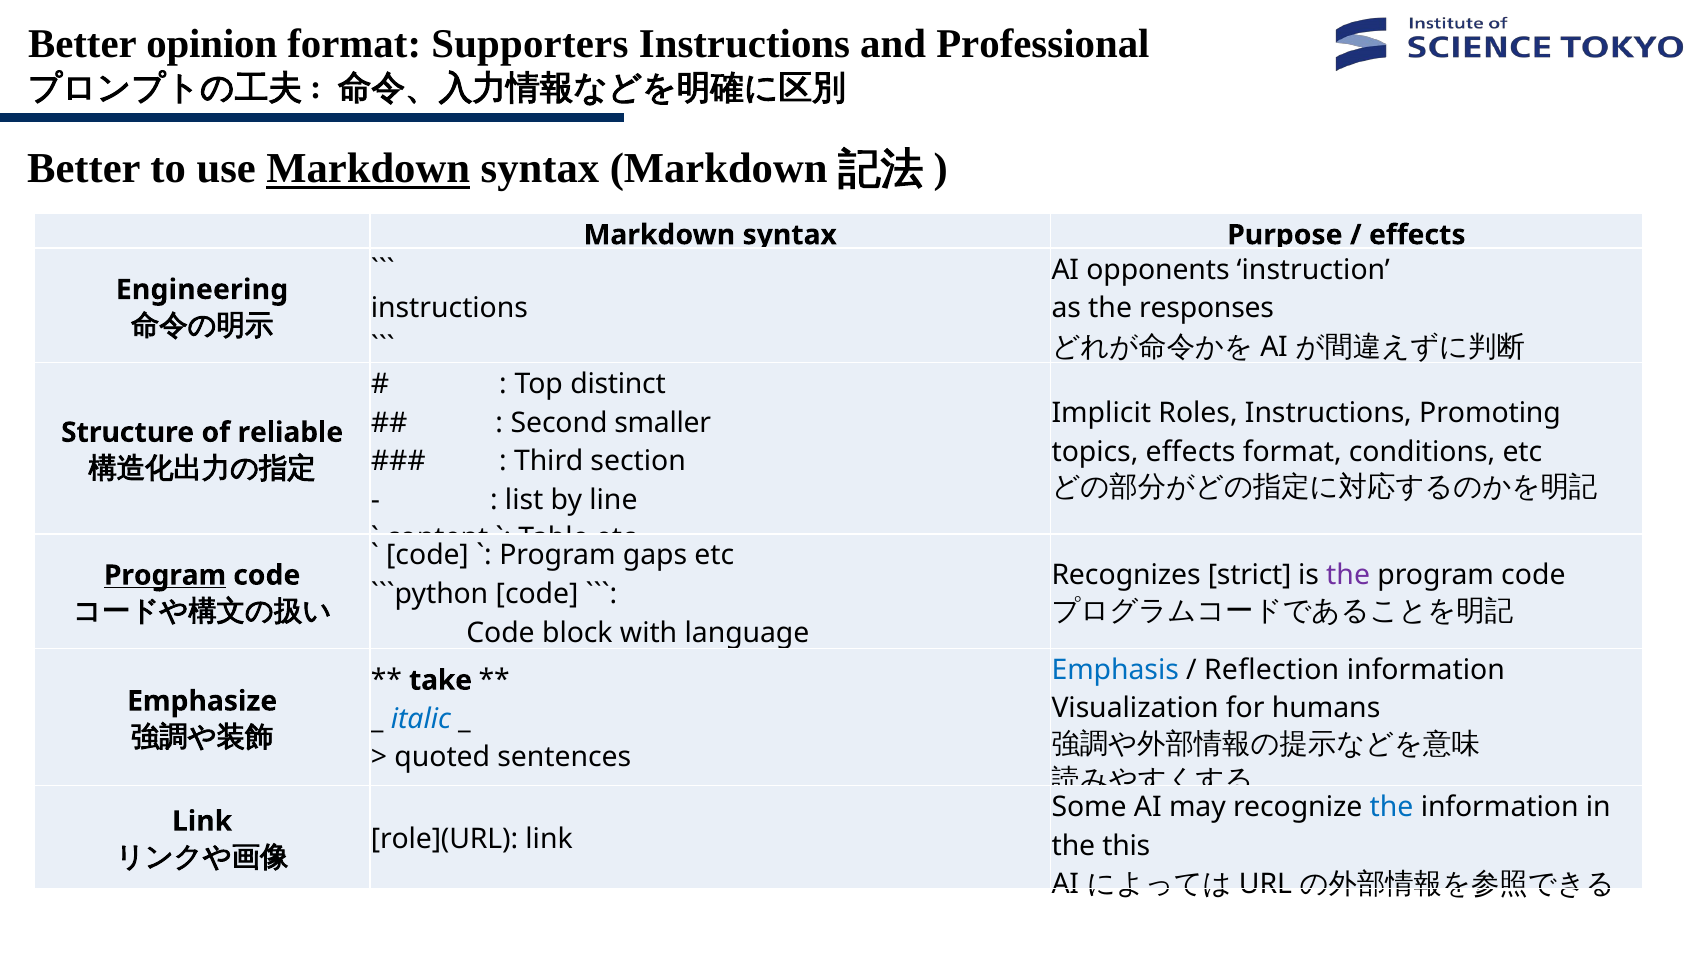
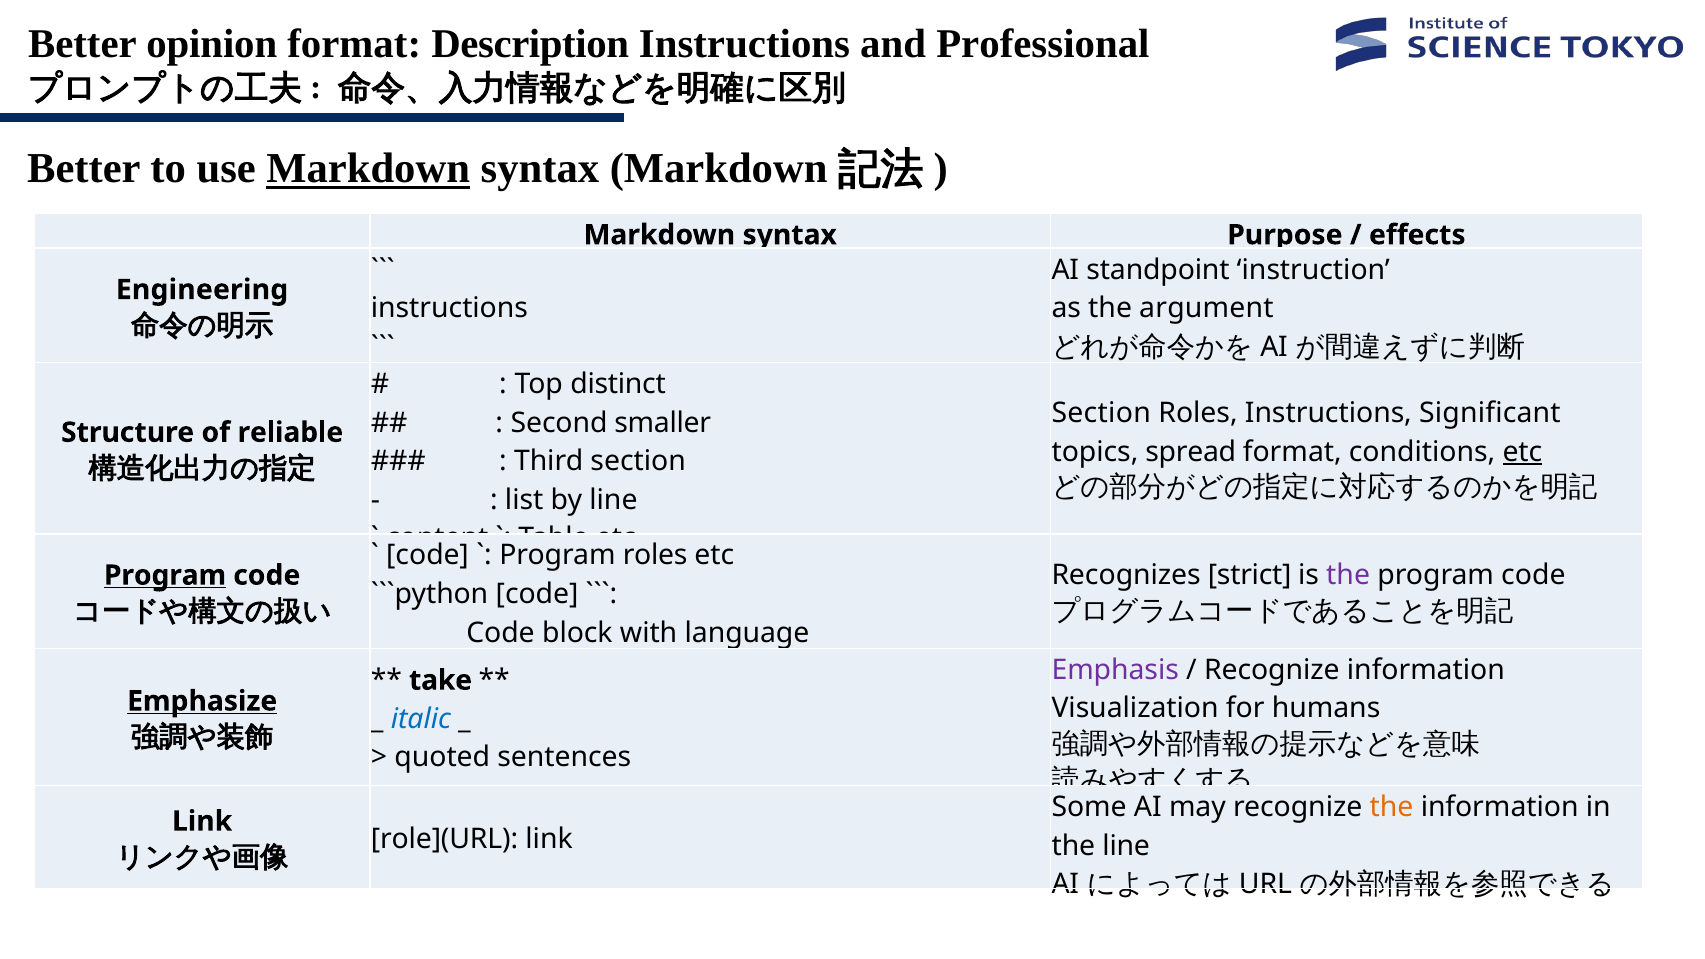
Supporters: Supporters -> Description (530, 44)
opponents: opponents -> standpoint (1158, 270)
responses: responses -> argument (1206, 309)
Implicit: Implicit -> Section (1101, 413)
Promoting: Promoting -> Significant (1490, 413)
topics effects: effects -> spread (1191, 452)
etc underline: none -> present (1522, 452)
gaps: gaps -> roles (655, 556)
Emphasis colour: blue -> purple (1115, 670)
Reflection: Reflection -> Recognize (1272, 670)
Emphasize underline: none -> present (202, 701)
the colour: blue -> orange (1392, 807)
the this: this -> line (1126, 846)
